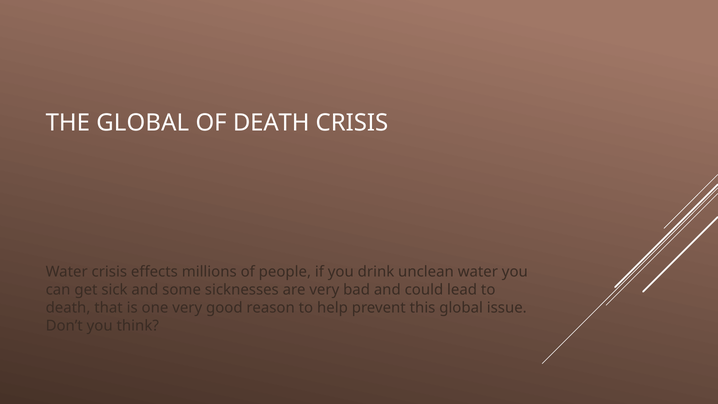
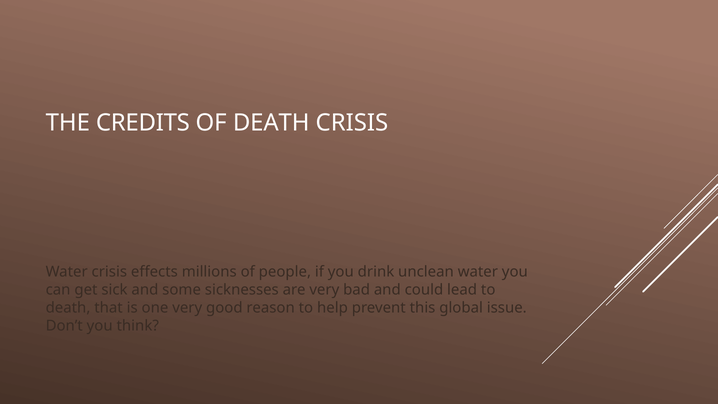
THE GLOBAL: GLOBAL -> CREDITS (143, 123)
